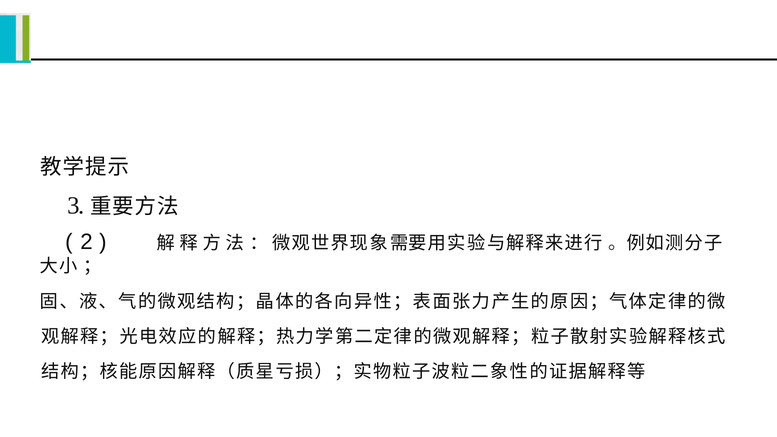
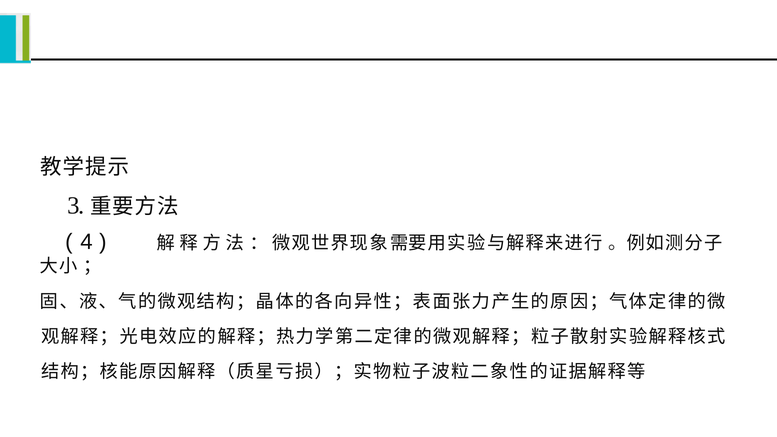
2: 2 -> 4 (86, 242)
